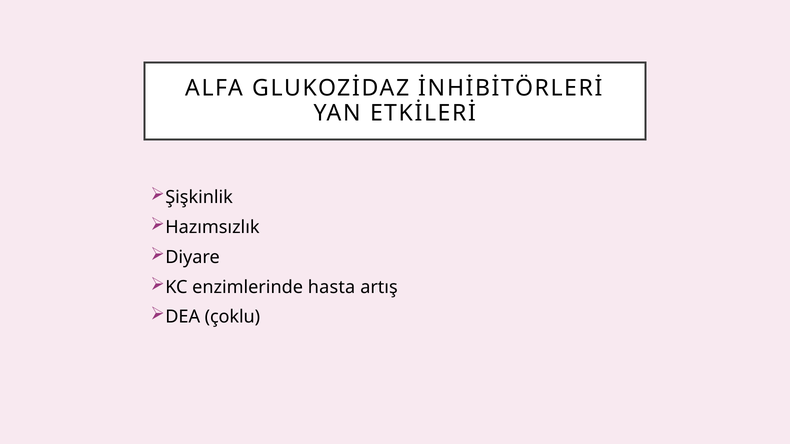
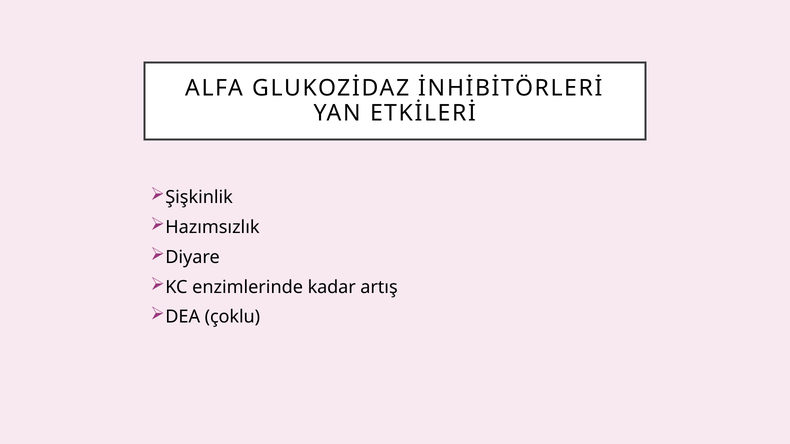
hasta: hasta -> kadar (332, 287)
